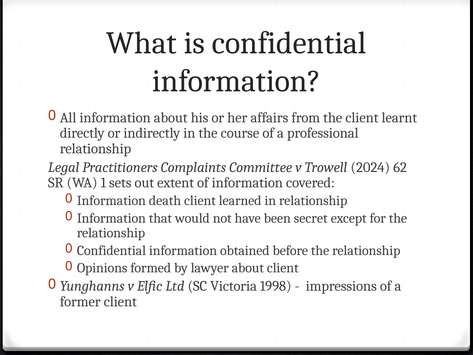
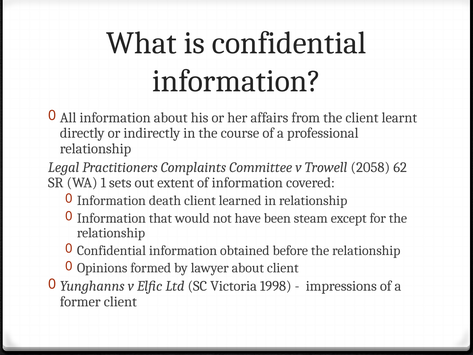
2024: 2024 -> 2058 (370, 167)
secret: secret -> steam (311, 218)
